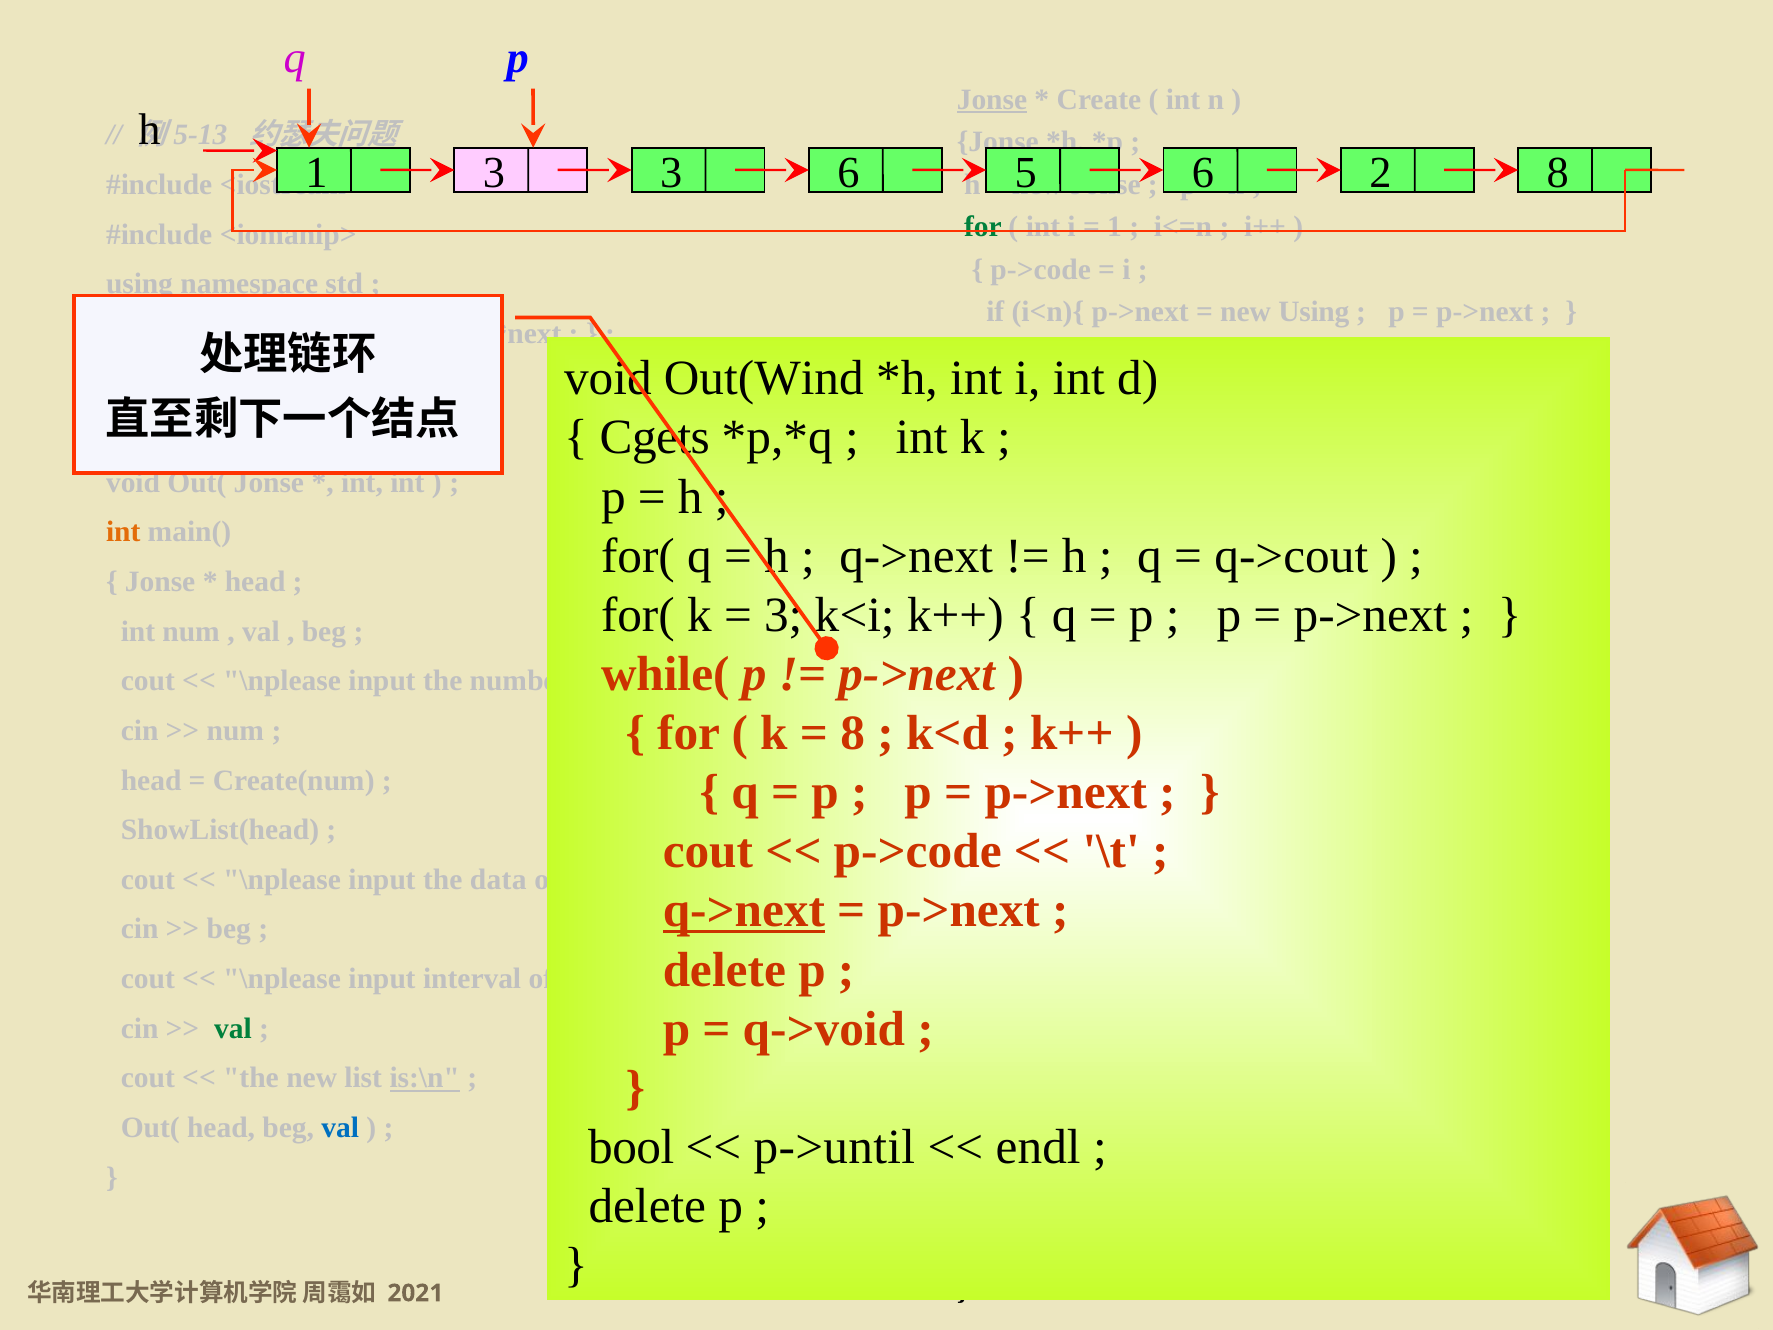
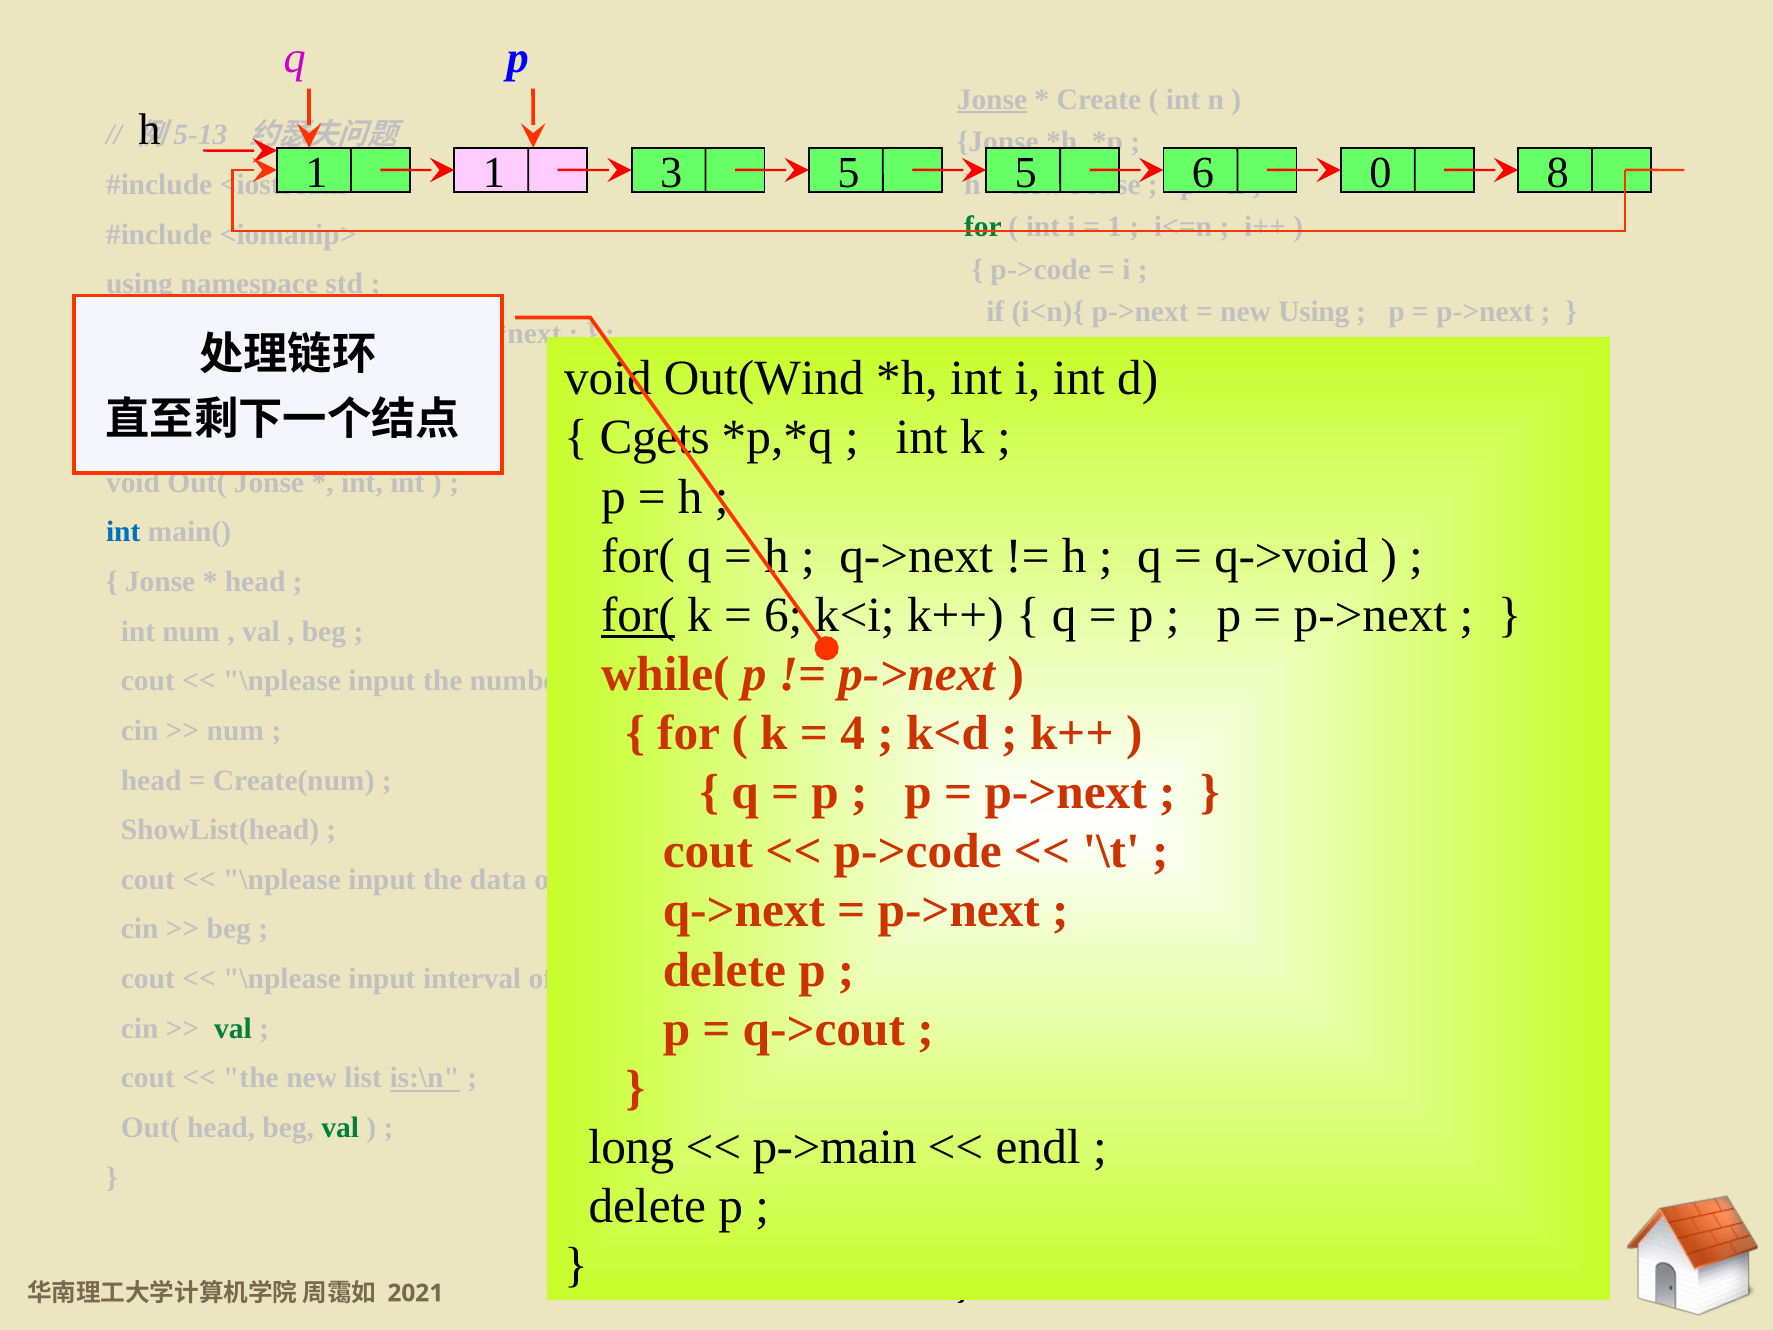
3: 3 -> 1 (494, 173)
3 6: 6 -> 5 (848, 173)
2: 2 -> 0 (1380, 173)
int colour: orange -> blue (123, 532)
q->cout: q->cout -> q->void (1291, 556)
for( underline: none -> present (638, 615)
3: 3 -> 6 (783, 615)
8: 8 -> 4 (853, 733)
q->next underline: present -> none (744, 911)
q->void: q->void -> q->cout (824, 1029)
val colour: blue -> green (340, 1128)
bool: bool -> long (631, 1147)
p->until: p->until -> p->main (835, 1147)
